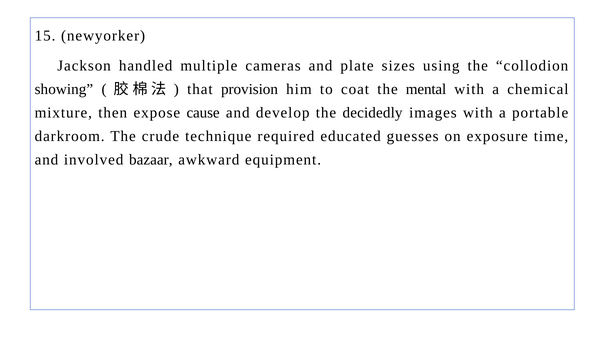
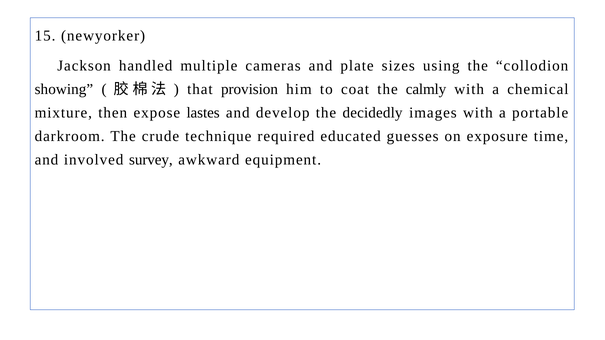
mental: mental -> calmly (426, 89)
cause: cause -> lastes (203, 113)
bazaar: bazaar -> survey (151, 160)
